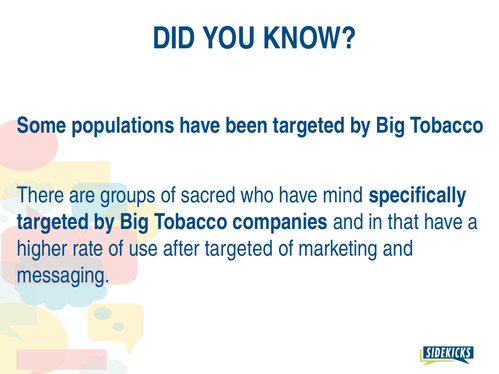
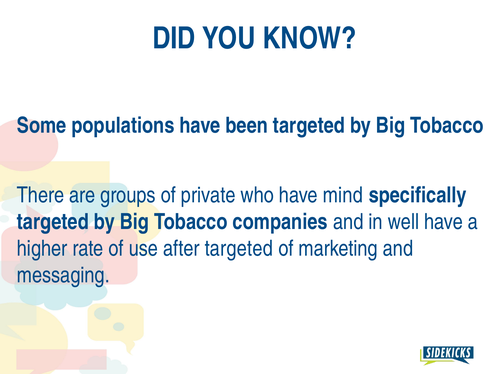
sacred: sacred -> private (208, 195)
that: that -> well (403, 222)
